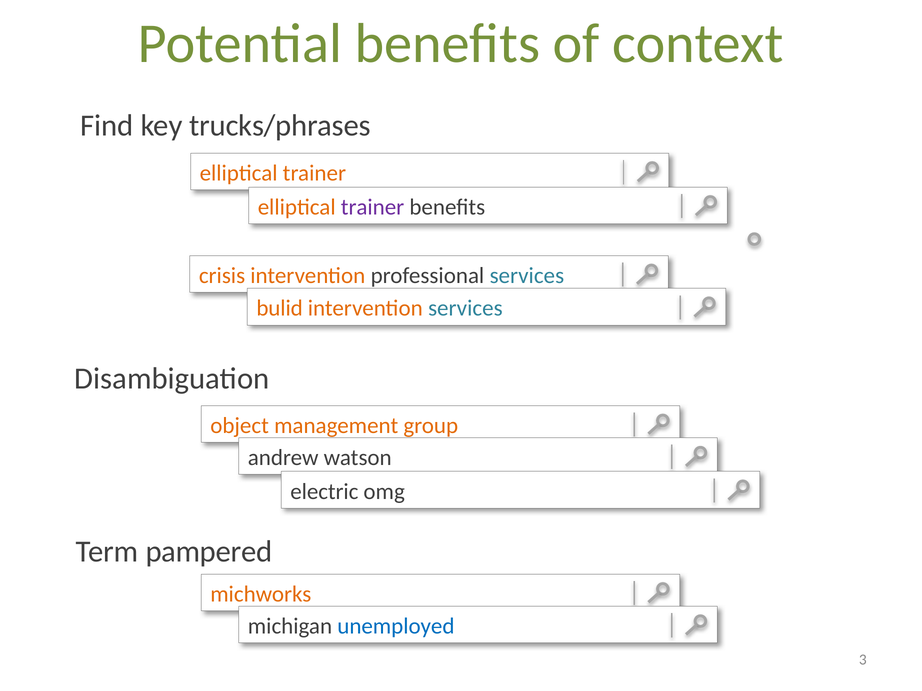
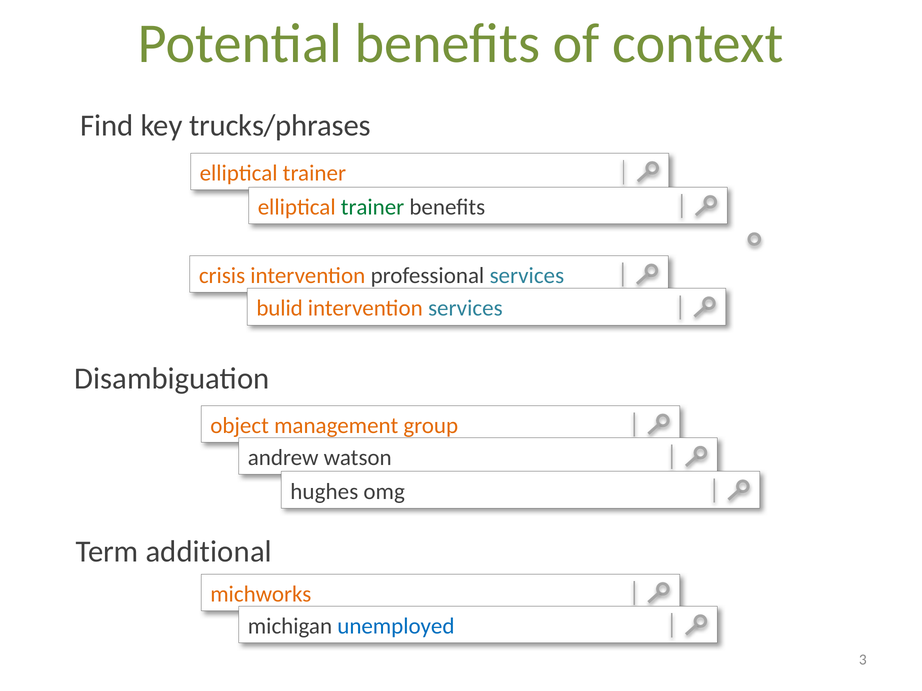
trainer colour: purple -> green (373, 207)
electric: electric -> hughes (324, 492)
pampered: pampered -> additional (209, 552)
